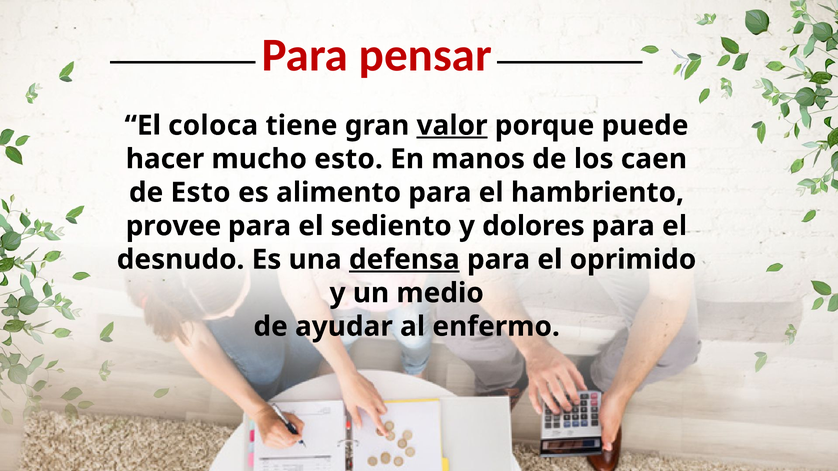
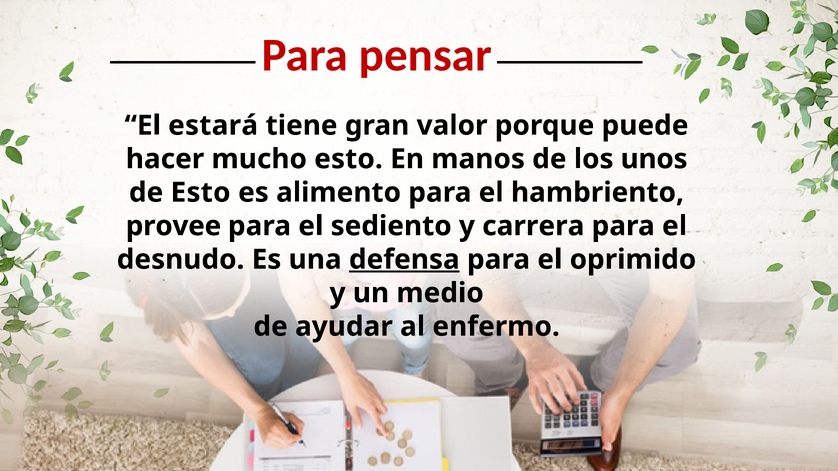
coloca: coloca -> estará (213, 126)
valor underline: present -> none (452, 126)
caen: caen -> unos (654, 159)
dolores: dolores -> carrera (533, 226)
